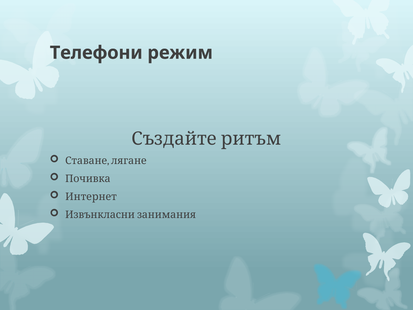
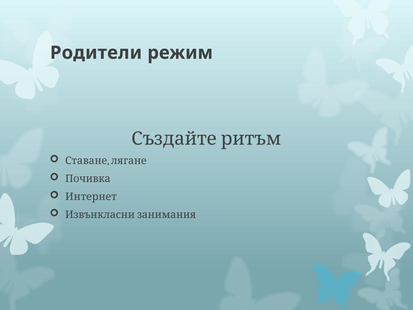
Телефони: Телефони -> Родители (96, 53)
